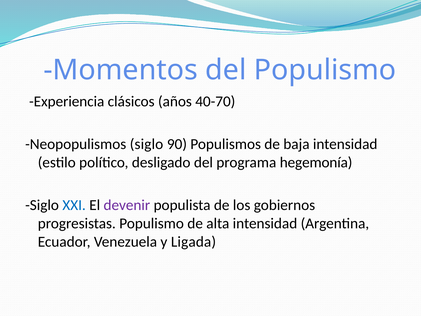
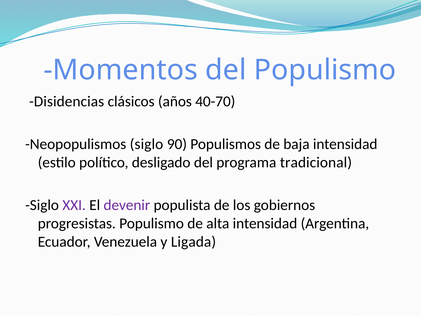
Experiencia: Experiencia -> Disidencias (67, 101)
hegemonía: hegemonía -> tradicional (316, 162)
XXI colour: blue -> purple (74, 205)
